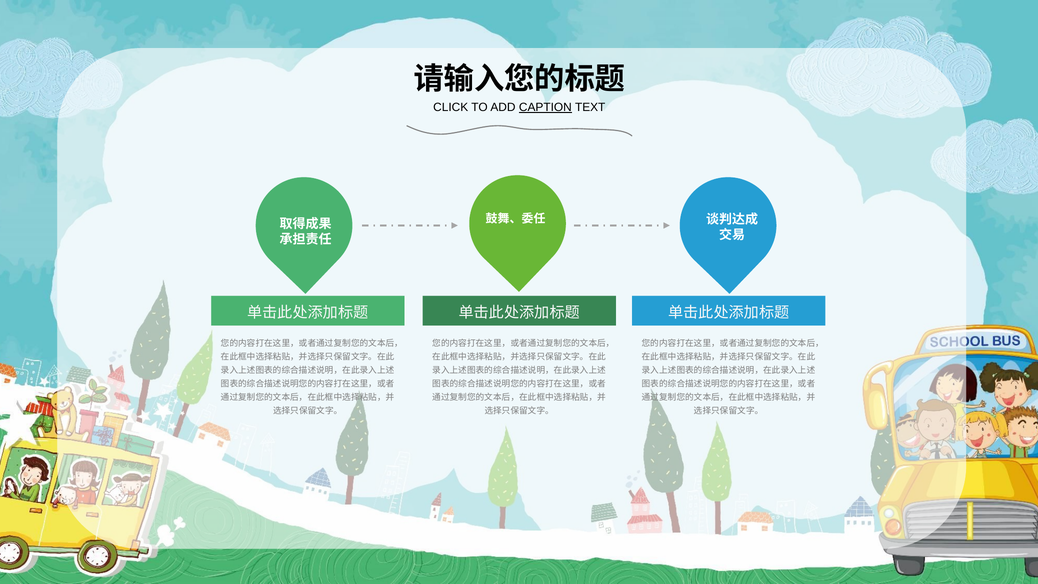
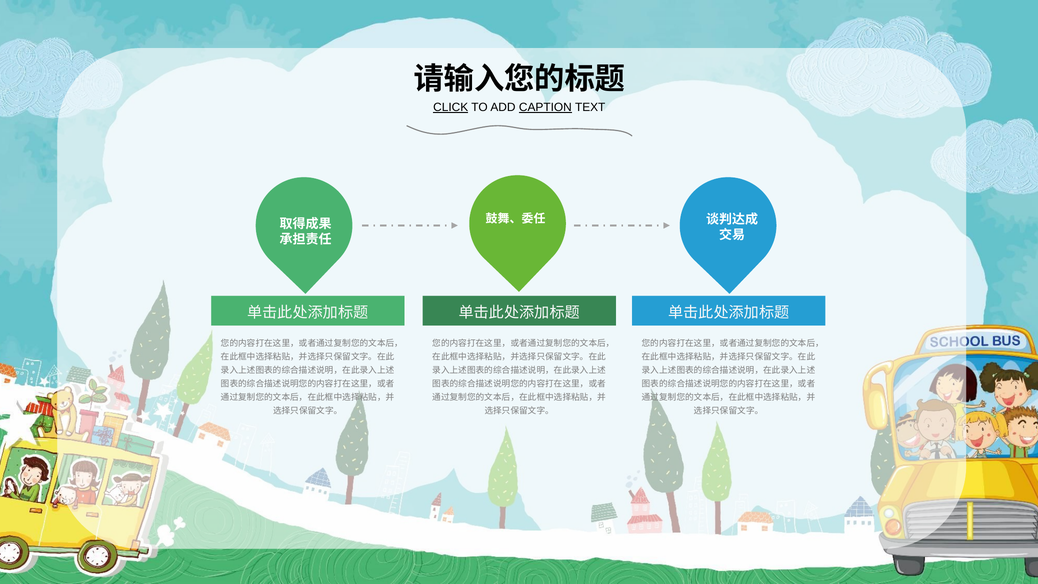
CLICK underline: none -> present (451, 107)
